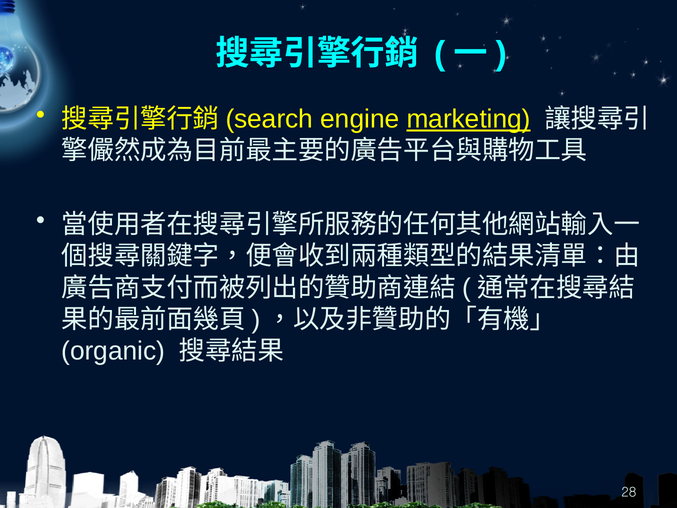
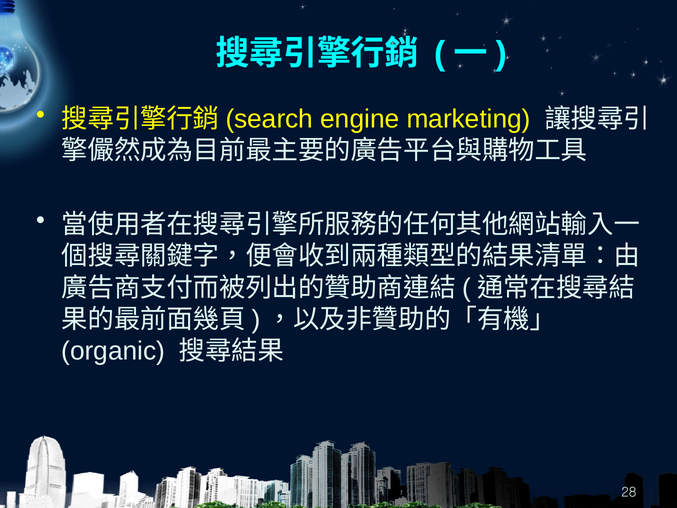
marketing underline: present -> none (469, 119)
